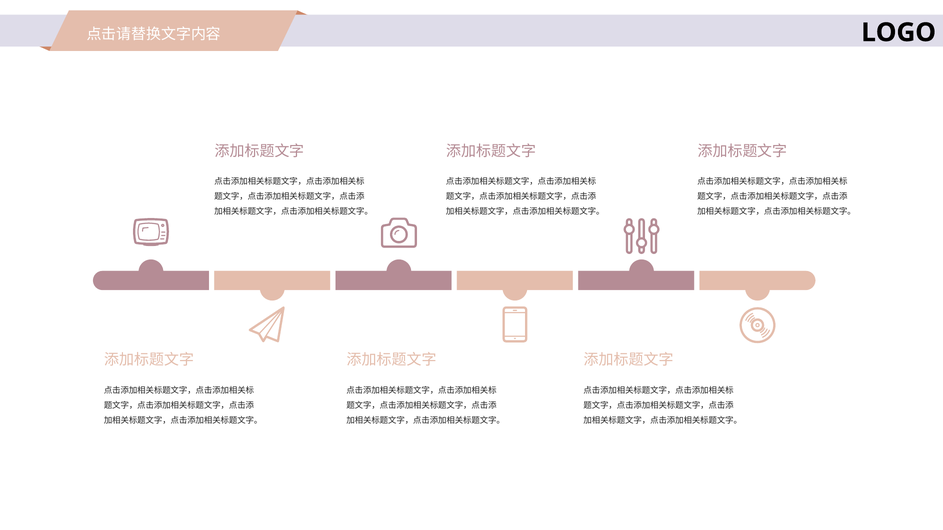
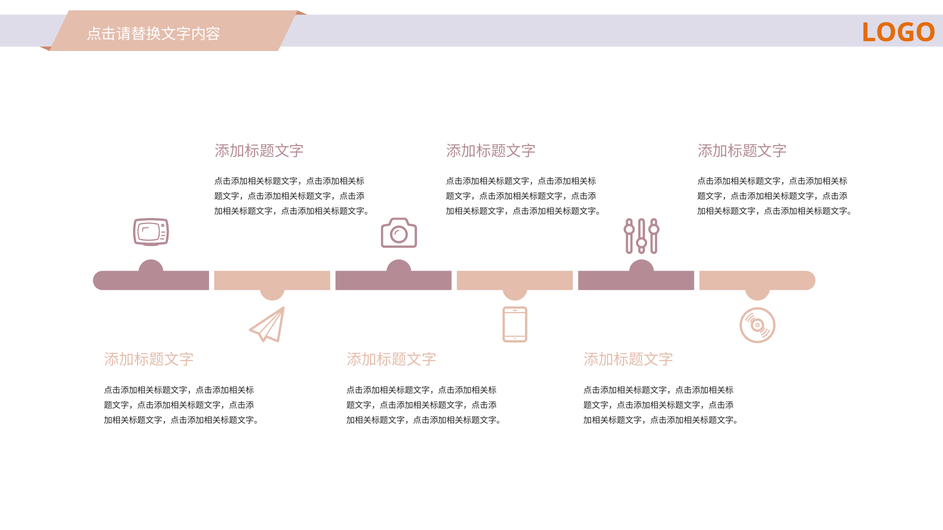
LOGO colour: black -> orange (899, 33)
